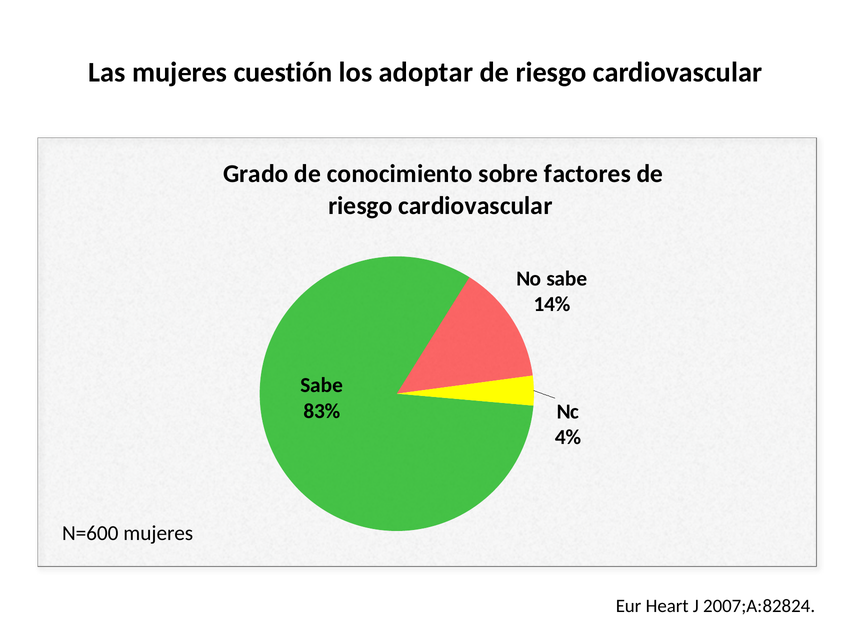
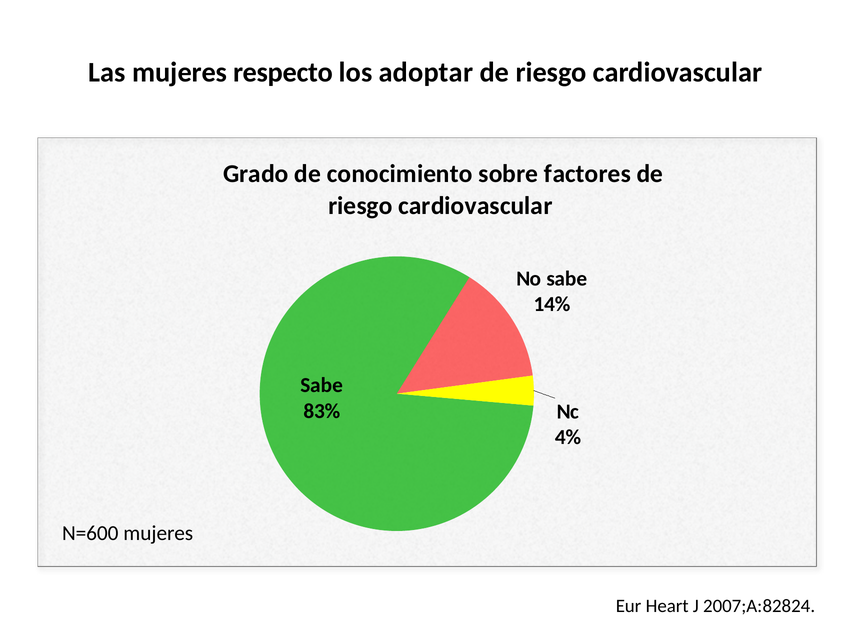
cuestión: cuestión -> respecto (283, 72)
